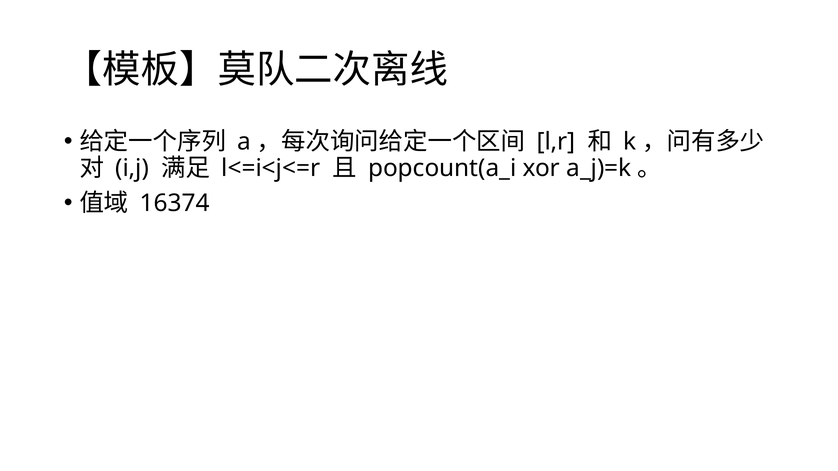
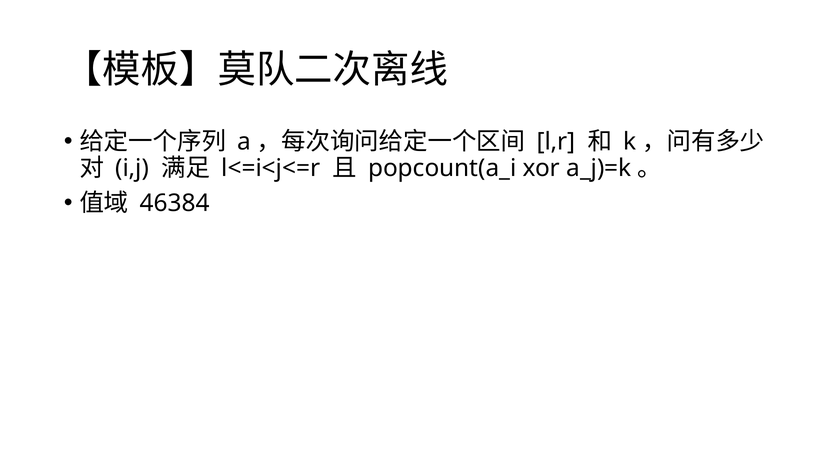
16374: 16374 -> 46384 (175, 203)
